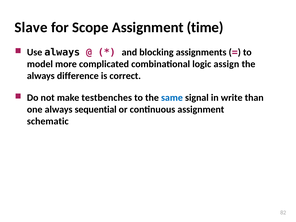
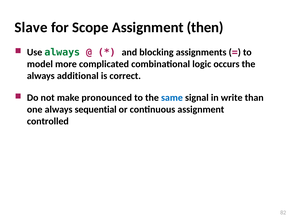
time: time -> then (205, 27)
always colour: black -> green (62, 52)
assign: assign -> occurs (226, 64)
difference: difference -> additional (78, 76)
testbenches: testbenches -> pronounced (107, 98)
schematic: schematic -> controlled (48, 121)
